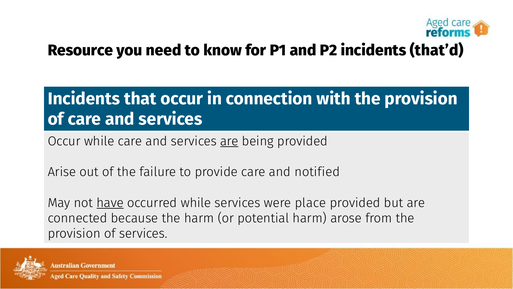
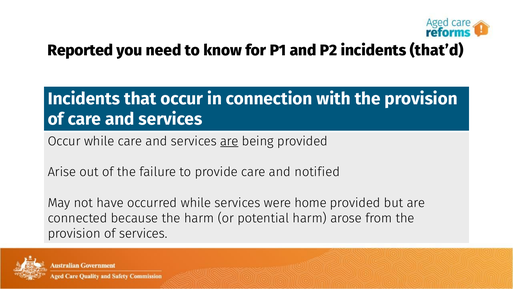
Resource: Resource -> Reported (80, 50)
have underline: present -> none (110, 203)
place: place -> home (311, 203)
